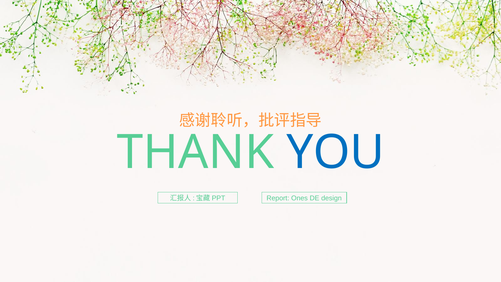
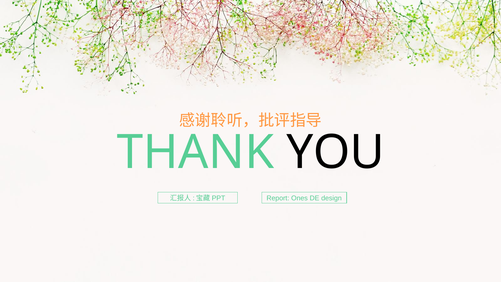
YOU colour: blue -> black (336, 152)
